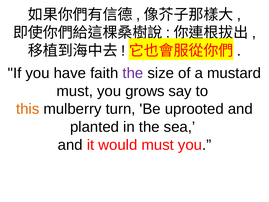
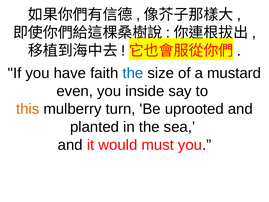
the colour: purple -> blue (133, 73)
must: must -> even (75, 91)
grows: grows -> inside (145, 91)
